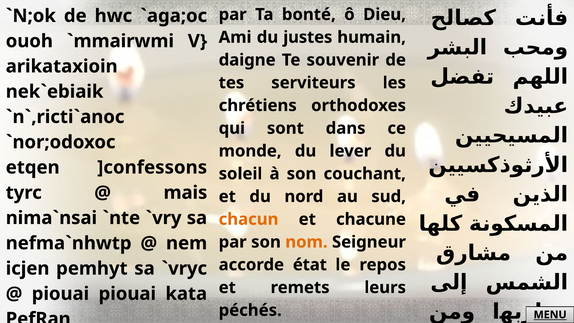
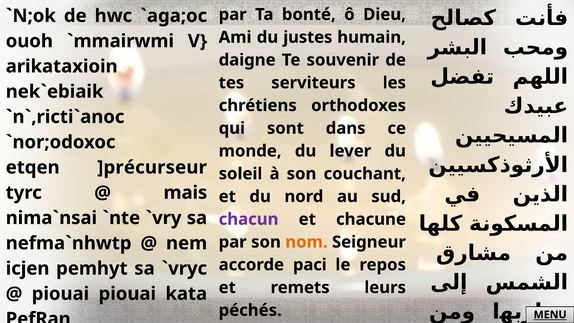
]confessons: ]confessons -> ]précurseur (152, 167)
chacun colour: orange -> purple (249, 219)
état: état -> paci (310, 265)
